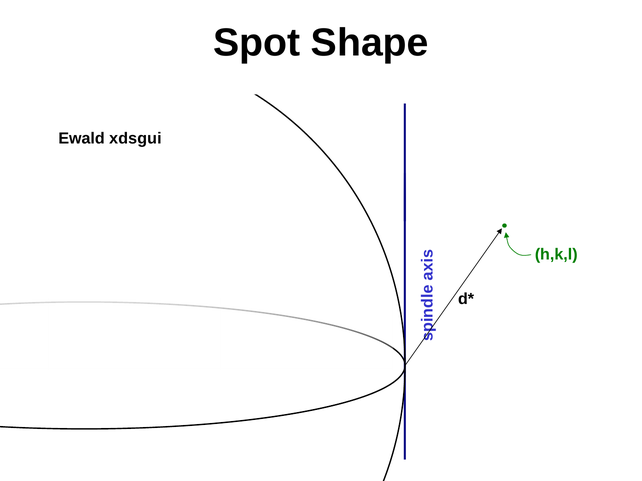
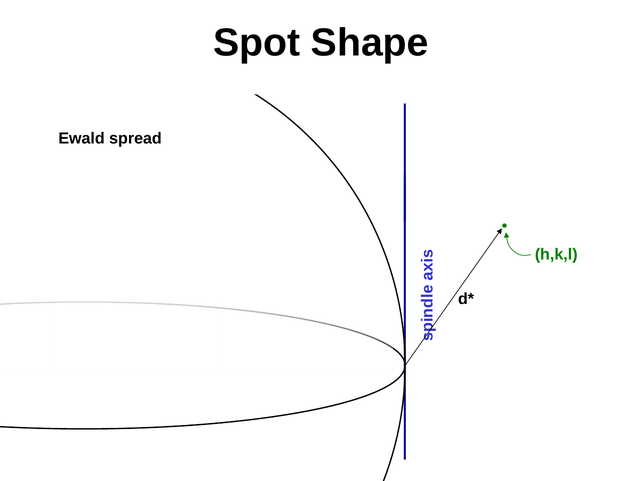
xdsgui: xdsgui -> spread (135, 139)
